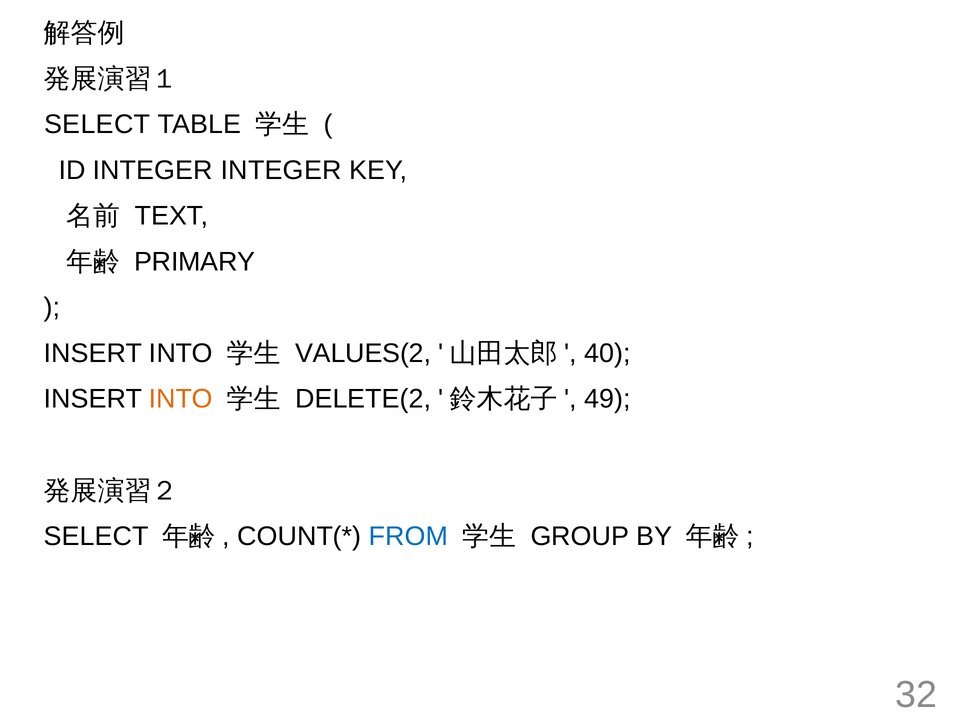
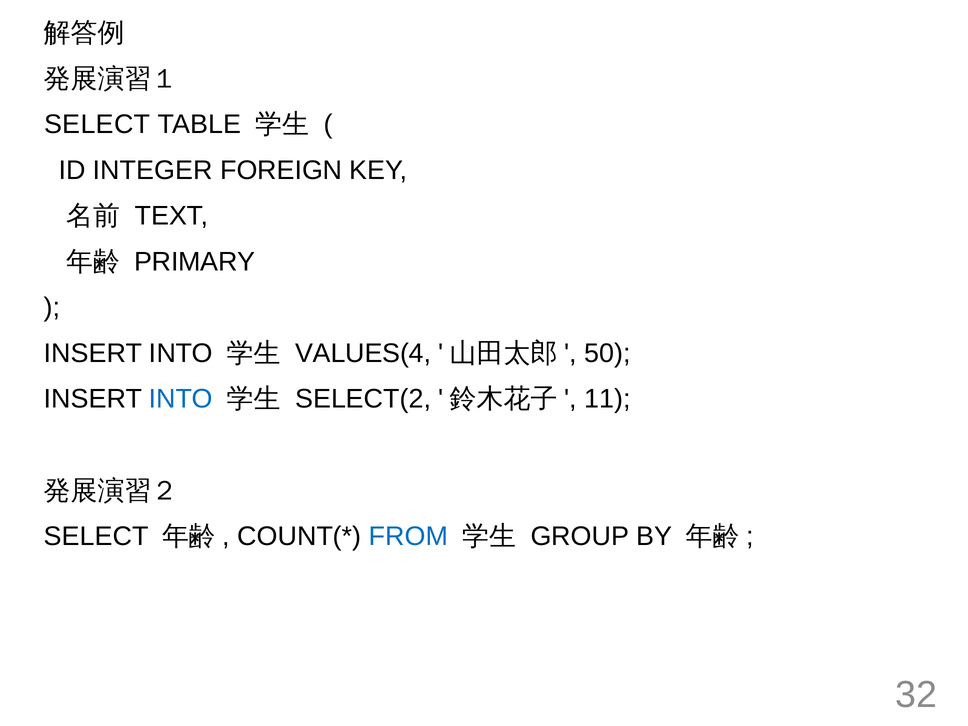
INTEGER INTEGER: INTEGER -> FOREIGN (281, 170)
VALUES(2: VALUES(2 -> VALUES(4 (363, 353)
40: 40 -> 50 (607, 353)
INTO colour: orange -> blue (181, 399)
DELETE(2: DELETE(2 -> SELECT(2 (363, 399)
49: 49 -> 11 (607, 399)
